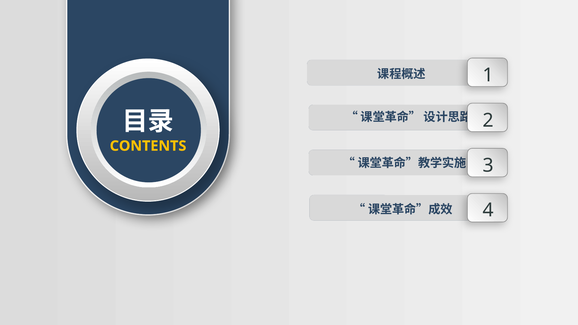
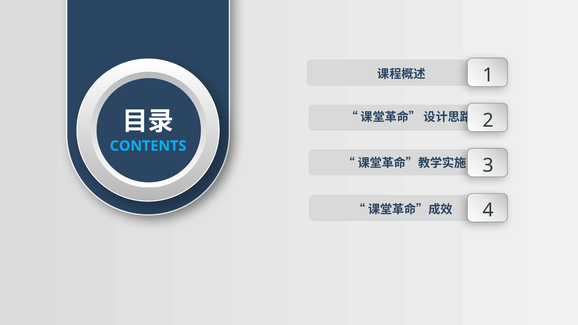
CONTENTS colour: yellow -> light blue (148, 146)
